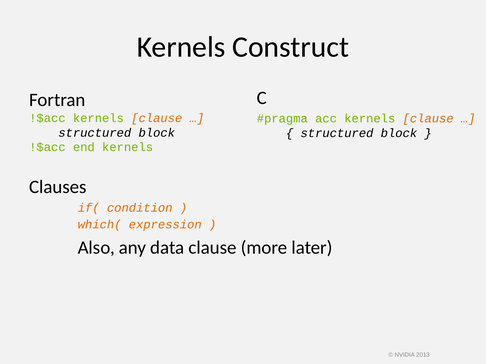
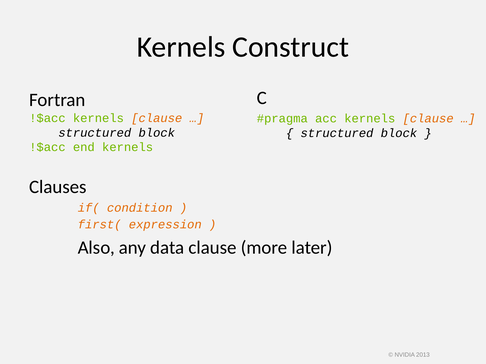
which(: which( -> first( (100, 225)
